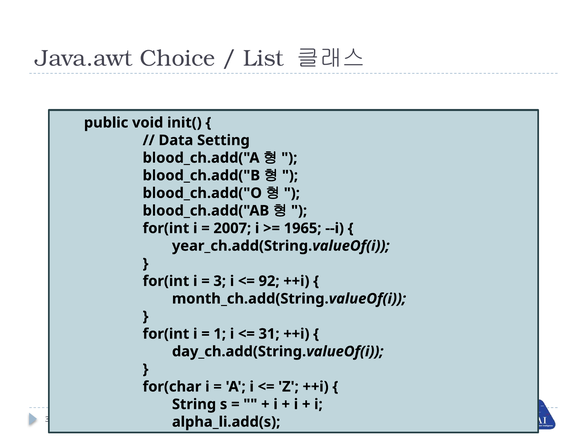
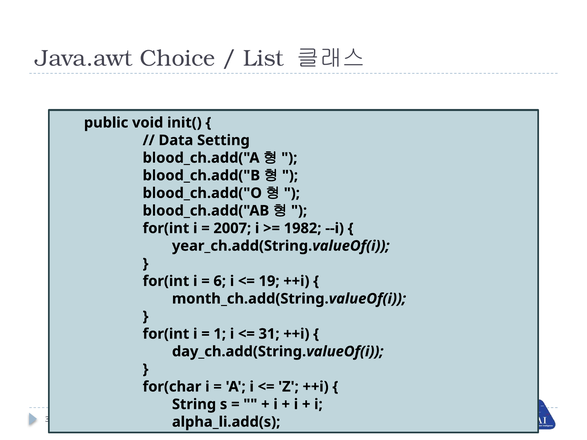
1965: 1965 -> 1982 (303, 228)
3: 3 -> 6 (220, 281)
92: 92 -> 19 (269, 281)
